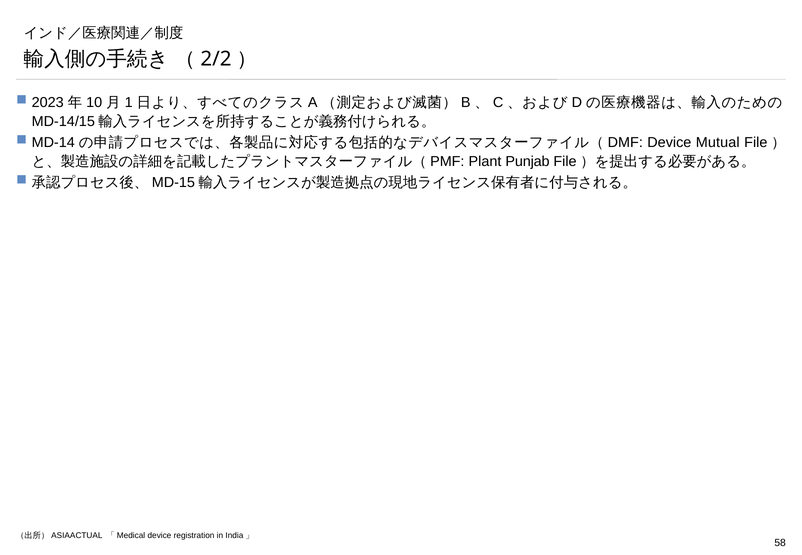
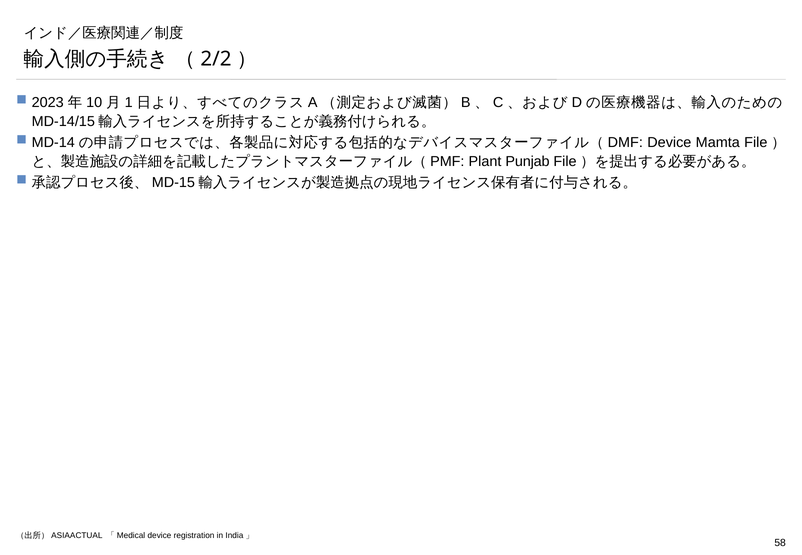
Mutual: Mutual -> Mamta (718, 142)
